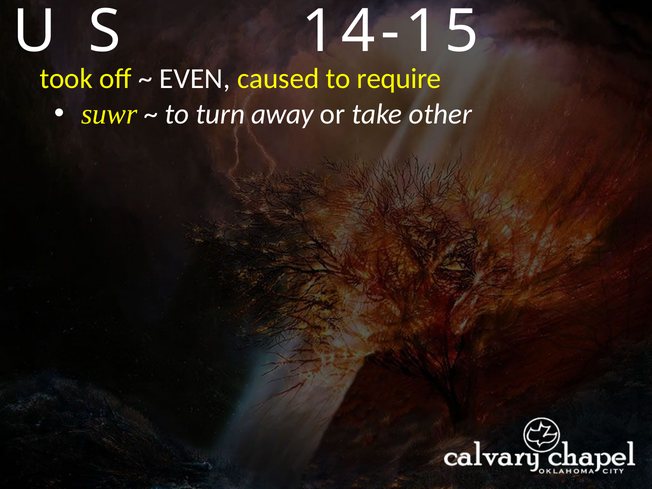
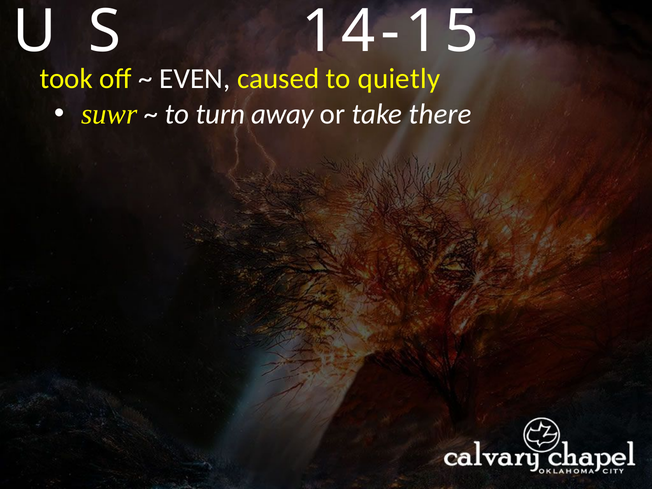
require: require -> quietly (399, 79)
other: other -> there (440, 114)
